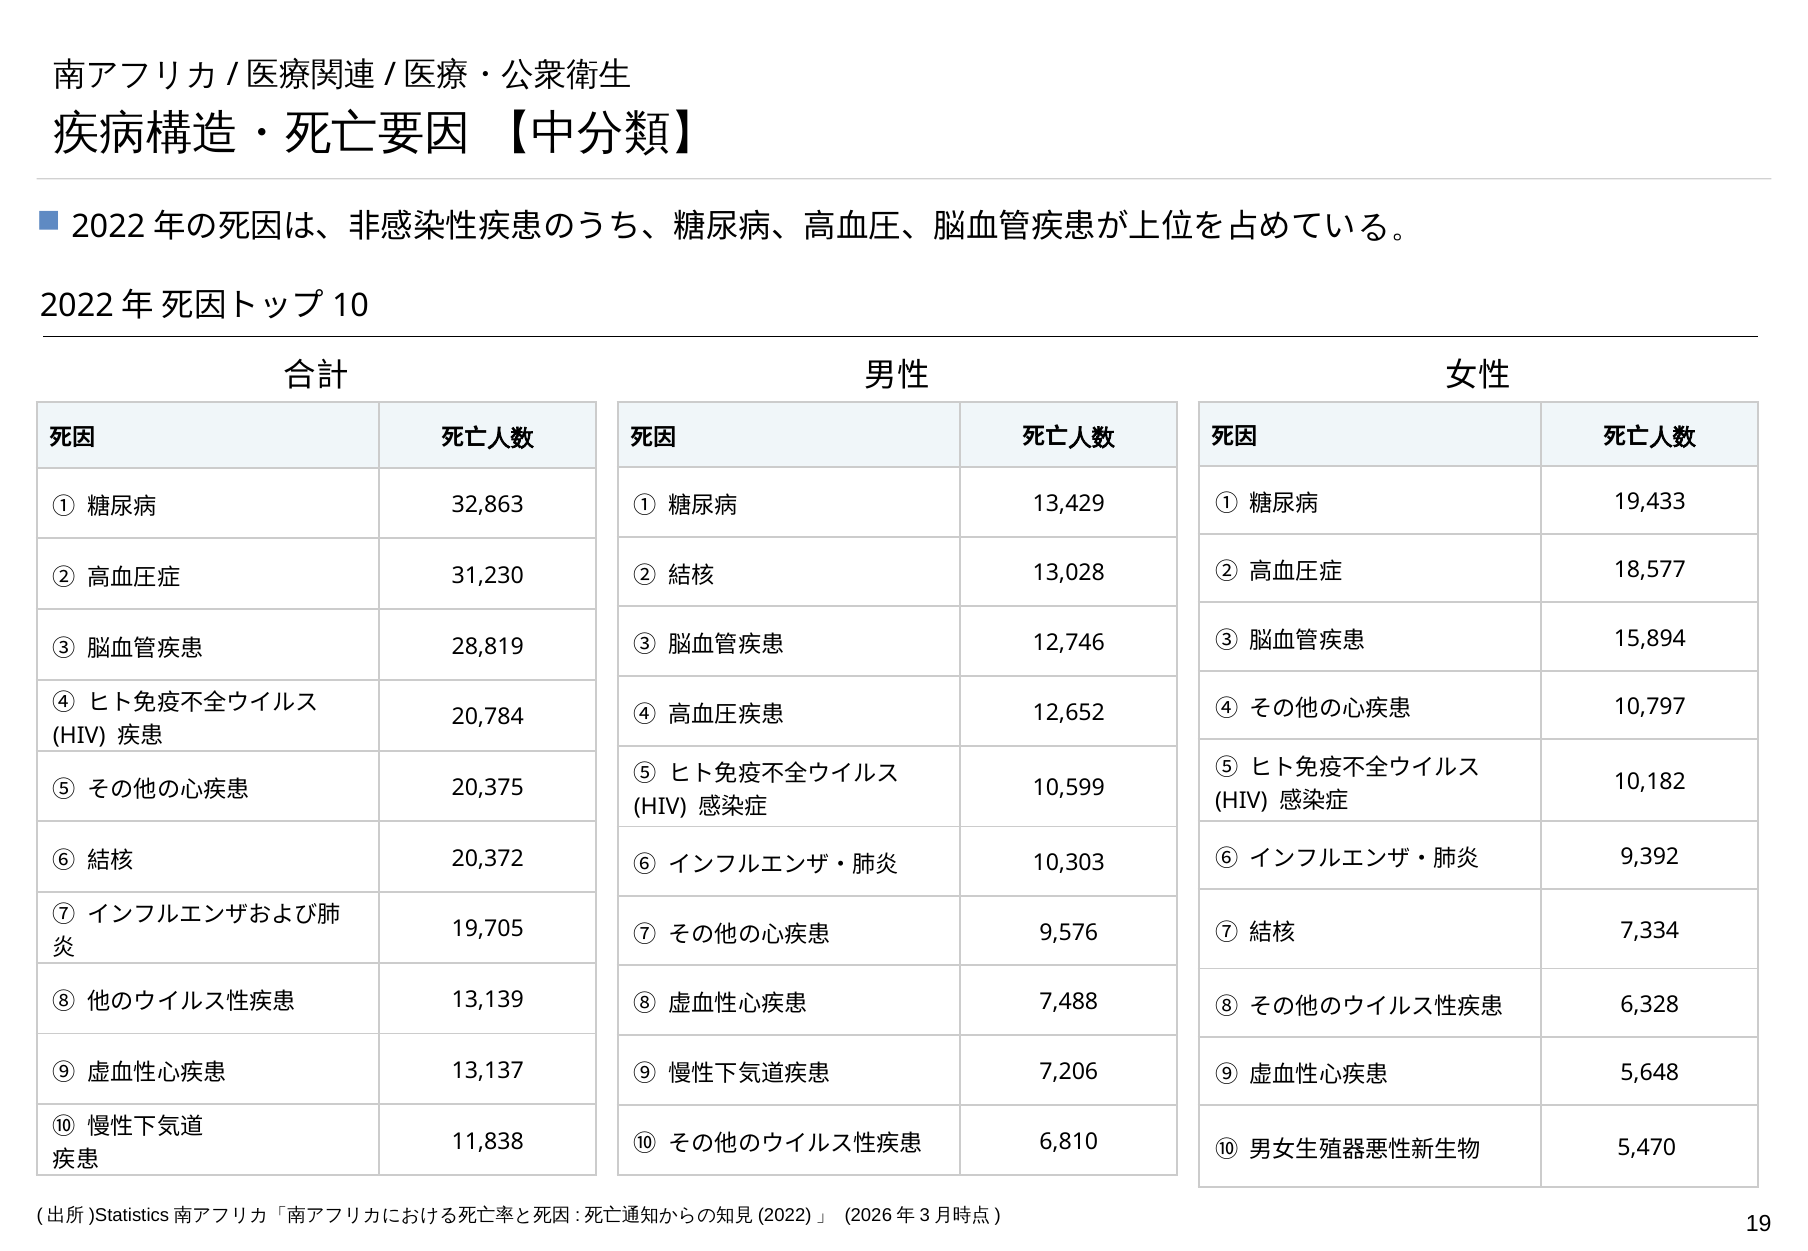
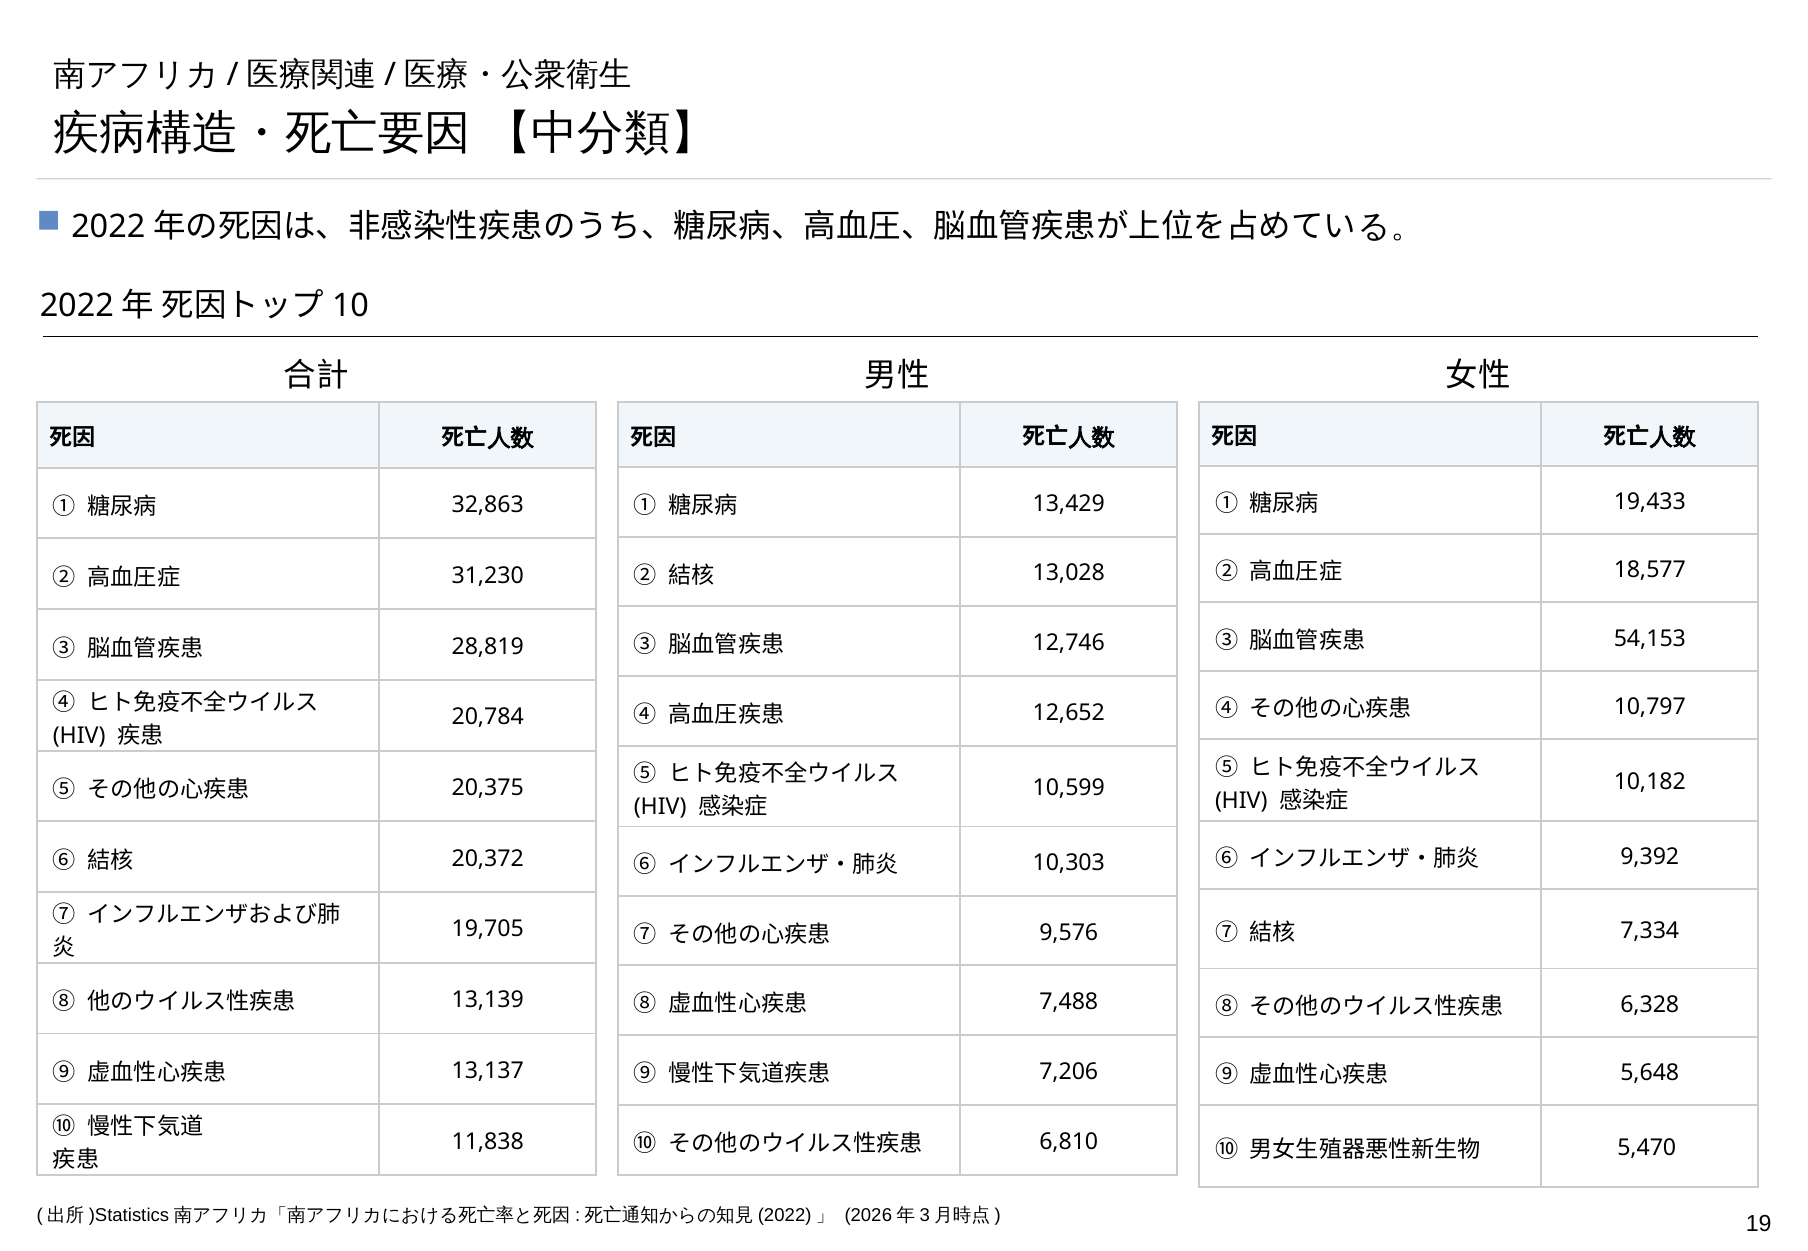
15,894: 15,894 -> 54,153 (1650, 639)
